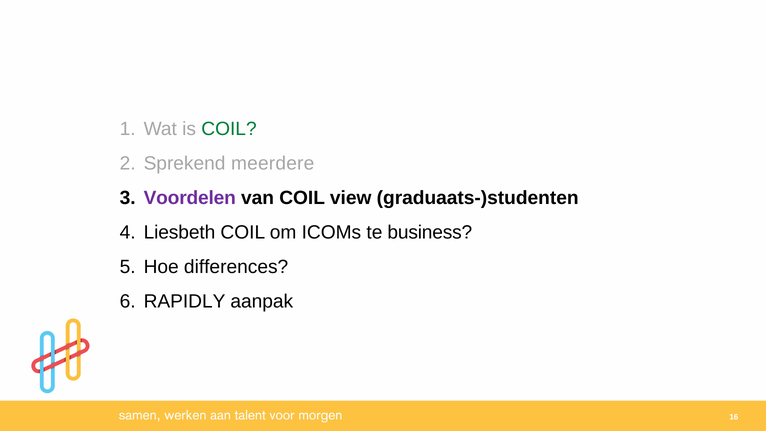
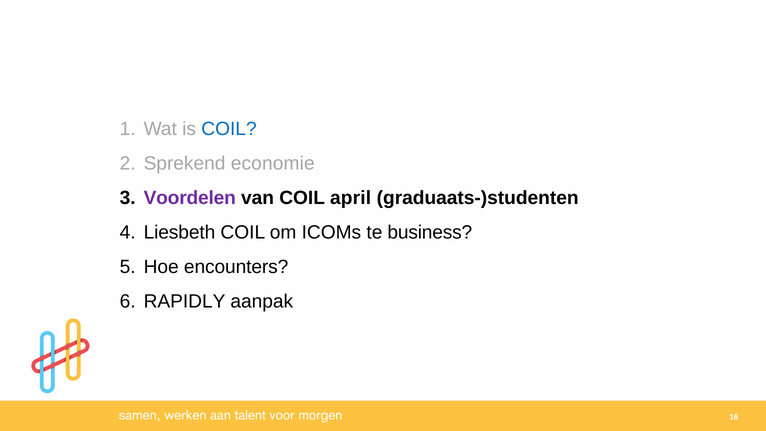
COIL colour: green -> blue (229, 129)
meerdere: meerdere -> economie (273, 164)
view: view -> april (351, 198)
differences: differences -> encounters (236, 267)
